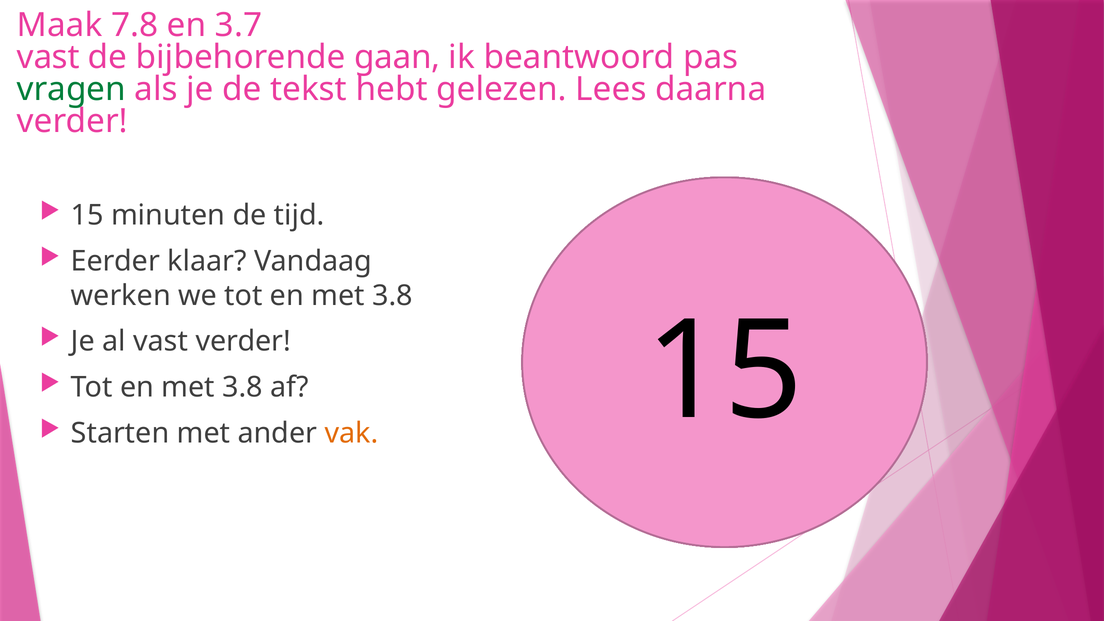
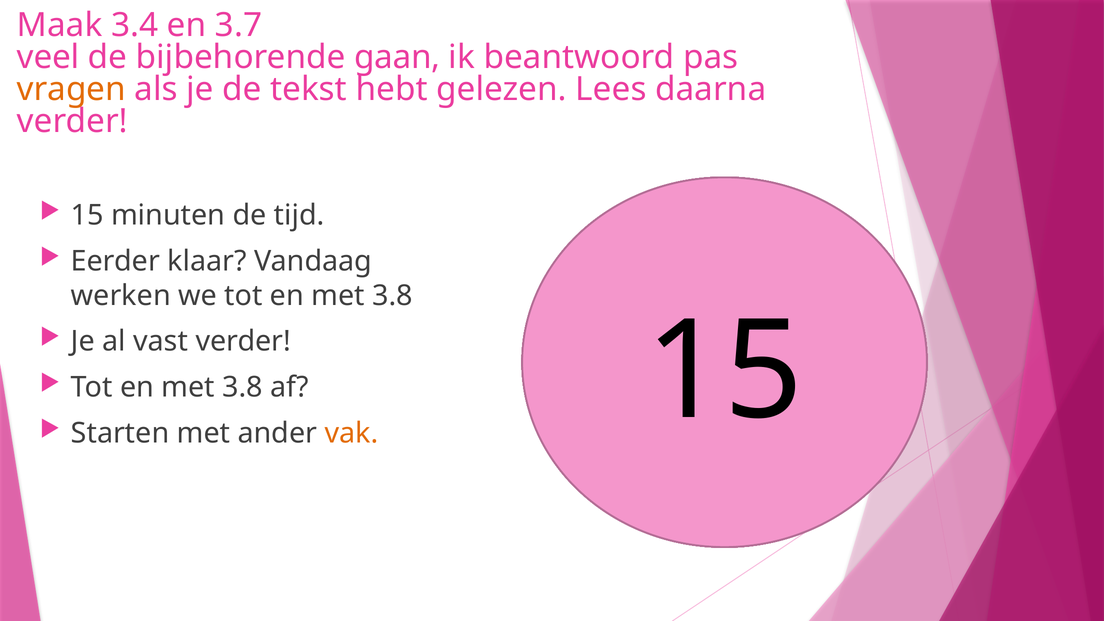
7.8: 7.8 -> 3.4 (135, 25)
vast: vast -> veel (48, 57)
vragen colour: green -> orange (71, 89)
